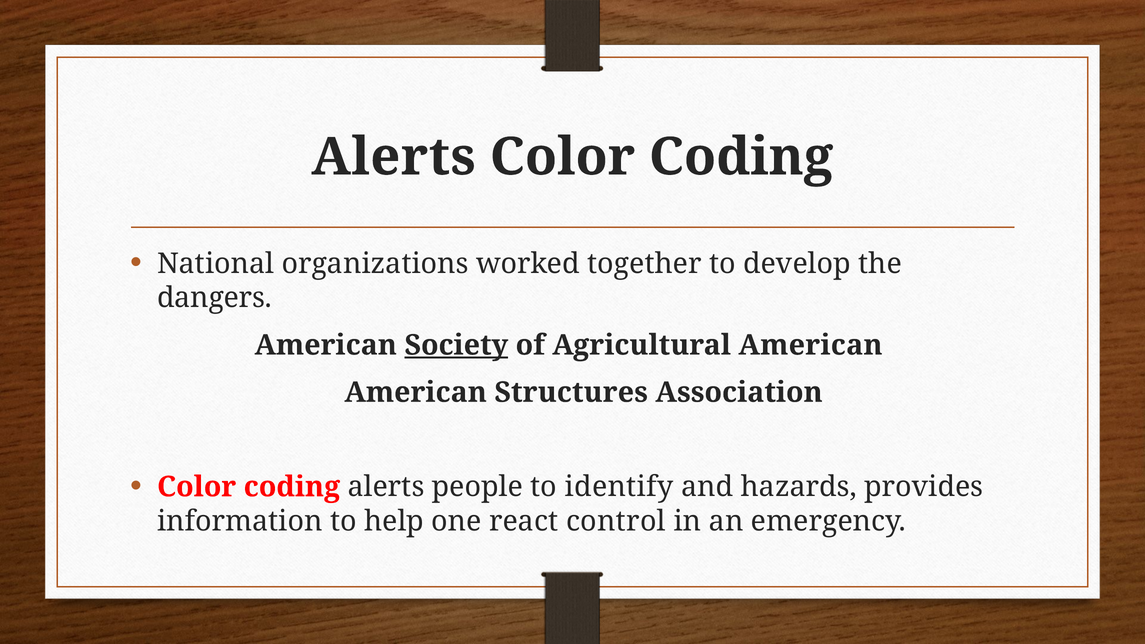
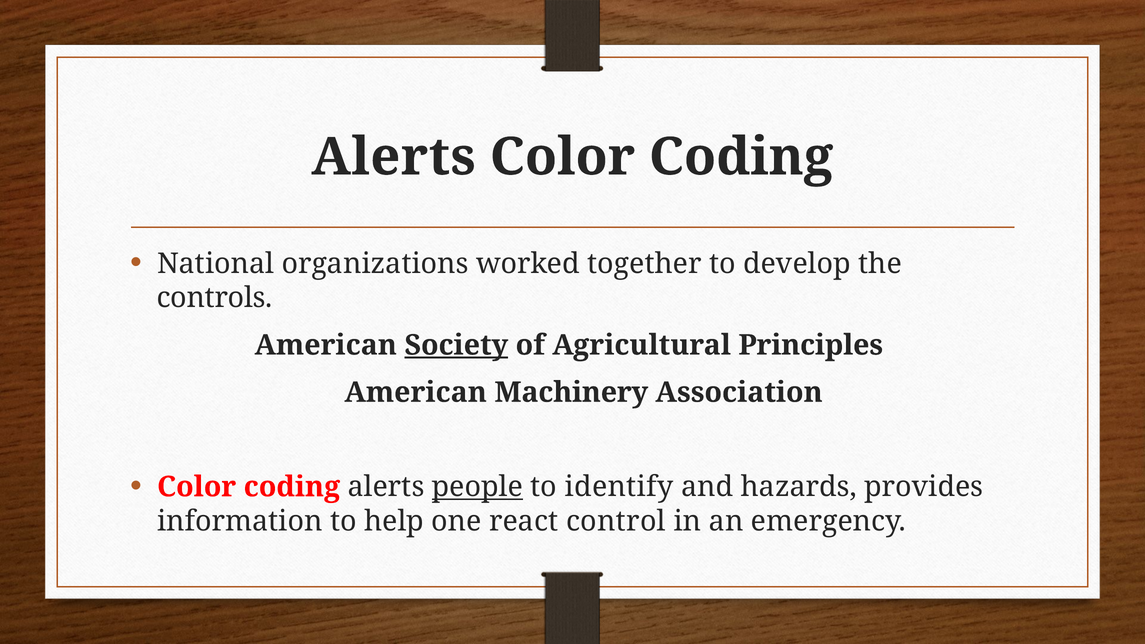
dangers: dangers -> controls (214, 298)
Agricultural American: American -> Principles (811, 345)
Structures: Structures -> Machinery (571, 392)
people underline: none -> present (477, 487)
